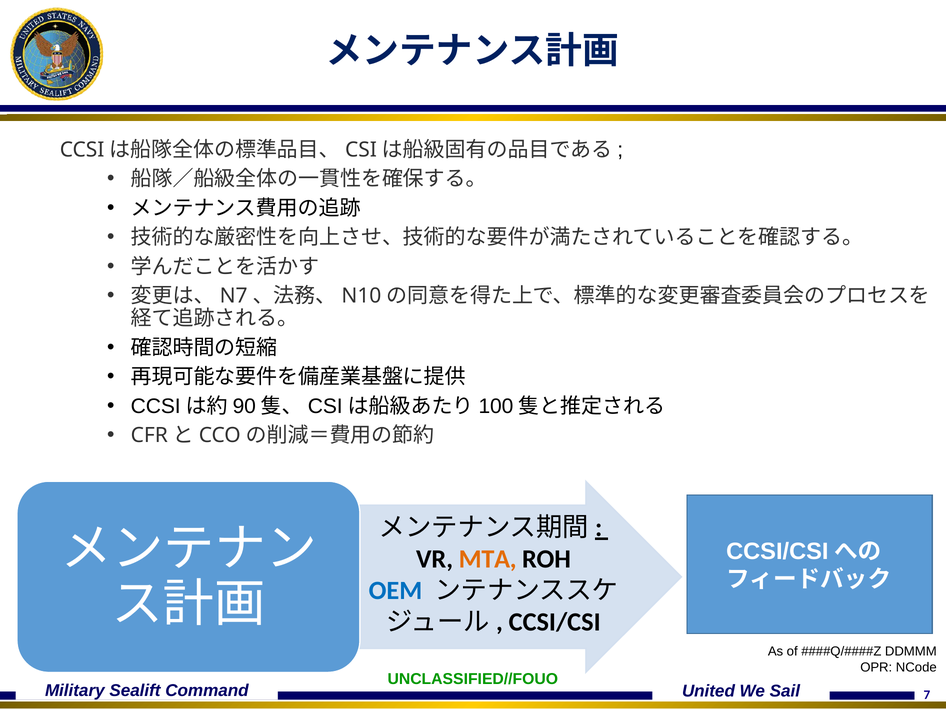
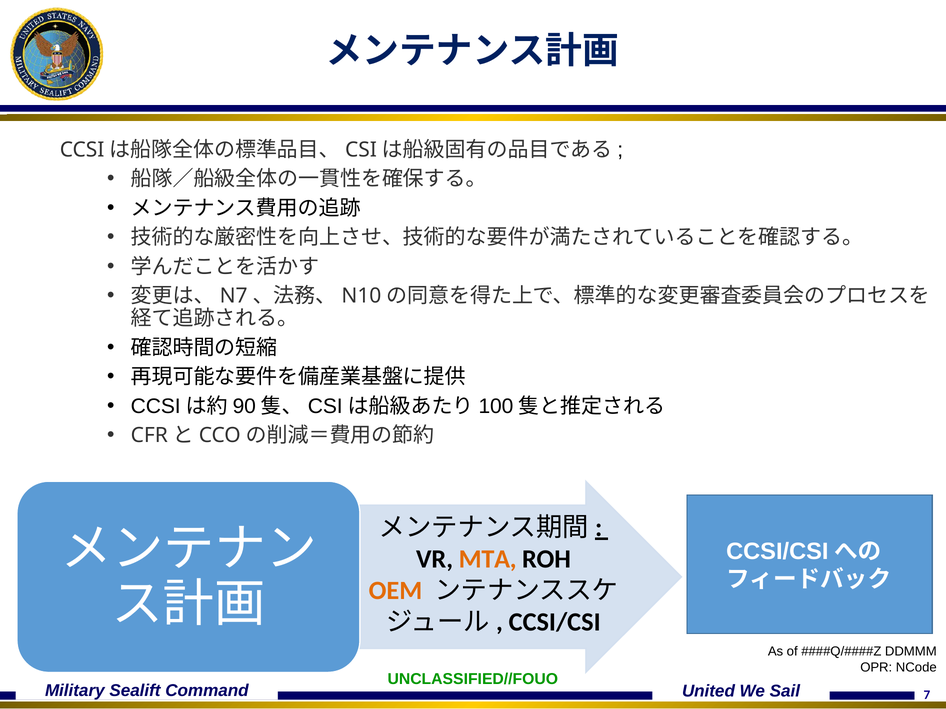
OEM colour: blue -> orange (395, 591)
